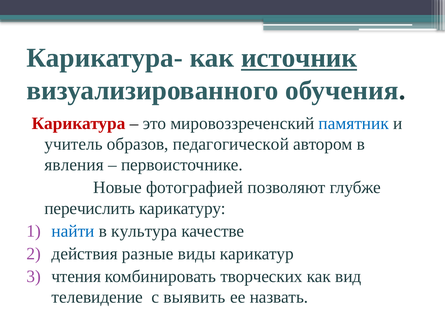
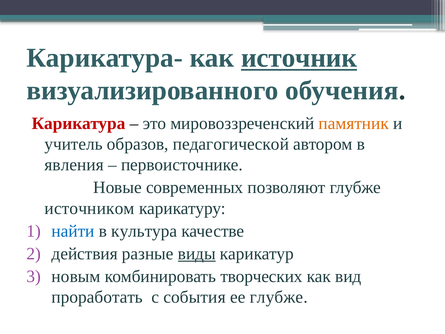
памятник colour: blue -> orange (354, 123)
фотографией: фотографией -> современных (195, 187)
перечислить: перечислить -> источником (90, 208)
виды underline: none -> present (197, 253)
чтения: чтения -> новым (76, 276)
телевидение: телевидение -> проработать (97, 297)
выявить: выявить -> события (195, 297)
ее назвать: назвать -> глубже (279, 297)
